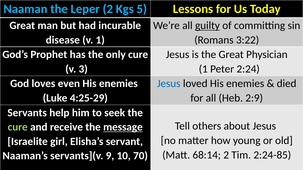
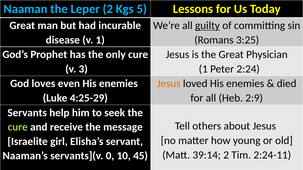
3:22: 3:22 -> 3:25 (248, 40)
Jesus colour: blue -> orange (169, 84)
message underline: present -> none (123, 127)
68:14: 68:14 -> 39:14 (207, 155)
2:24-85: 2:24-85 -> 2:24-11 (272, 155)
9: 9 -> 0 (110, 156)
70: 70 -> 45 (141, 156)
